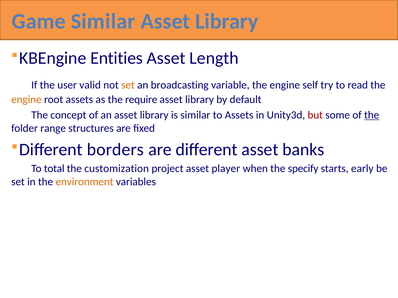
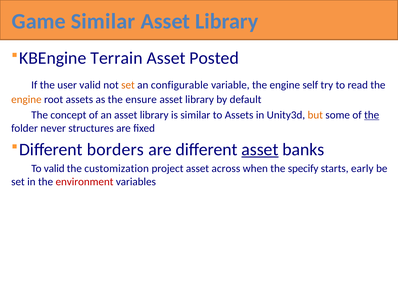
Entities: Entities -> Terrain (116, 58)
Length: Length -> Posted (214, 58)
broadcasting: broadcasting -> configurable (180, 85)
require: require -> ensure (141, 100)
but colour: red -> orange (315, 115)
range: range -> never (53, 128)
asset underline: none -> present (260, 150)
To total: total -> valid (54, 169)
player: player -> across (226, 169)
environment colour: orange -> red (84, 182)
